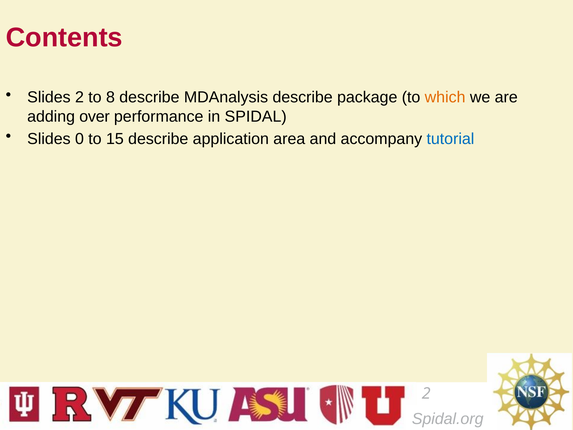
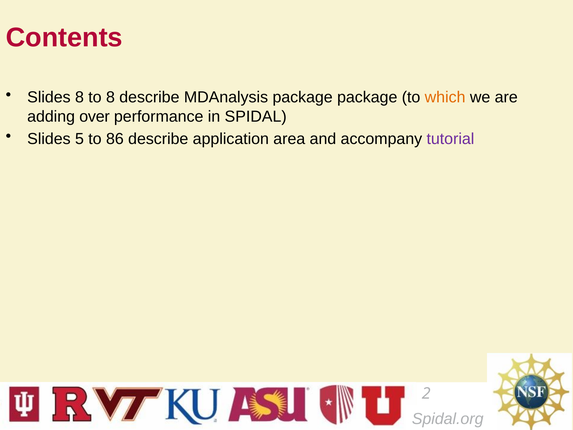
Slides 2: 2 -> 8 (79, 97)
MDAnalysis describe: describe -> package (303, 97)
0: 0 -> 5 (79, 139)
15: 15 -> 86 (115, 139)
tutorial colour: blue -> purple (450, 139)
